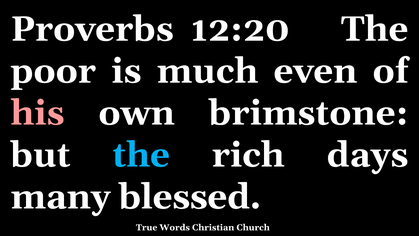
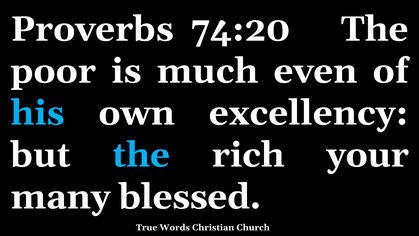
12:20: 12:20 -> 74:20 (240, 29)
his colour: pink -> light blue (37, 113)
brimstone: brimstone -> excellency (309, 113)
days: days -> your (368, 155)
